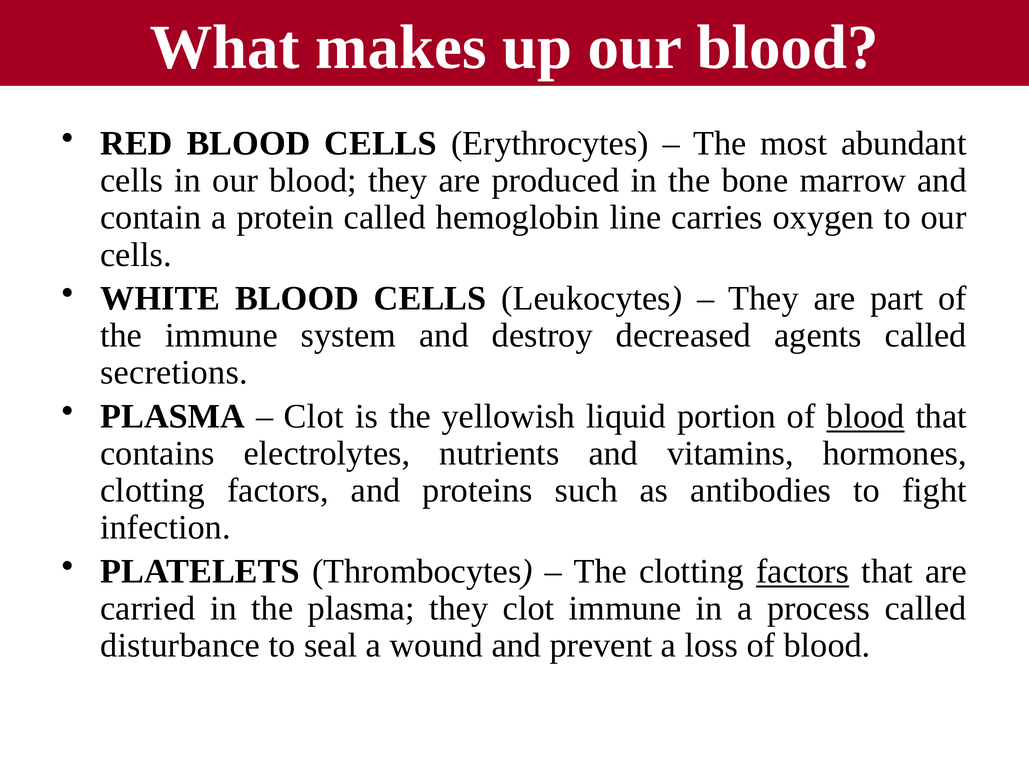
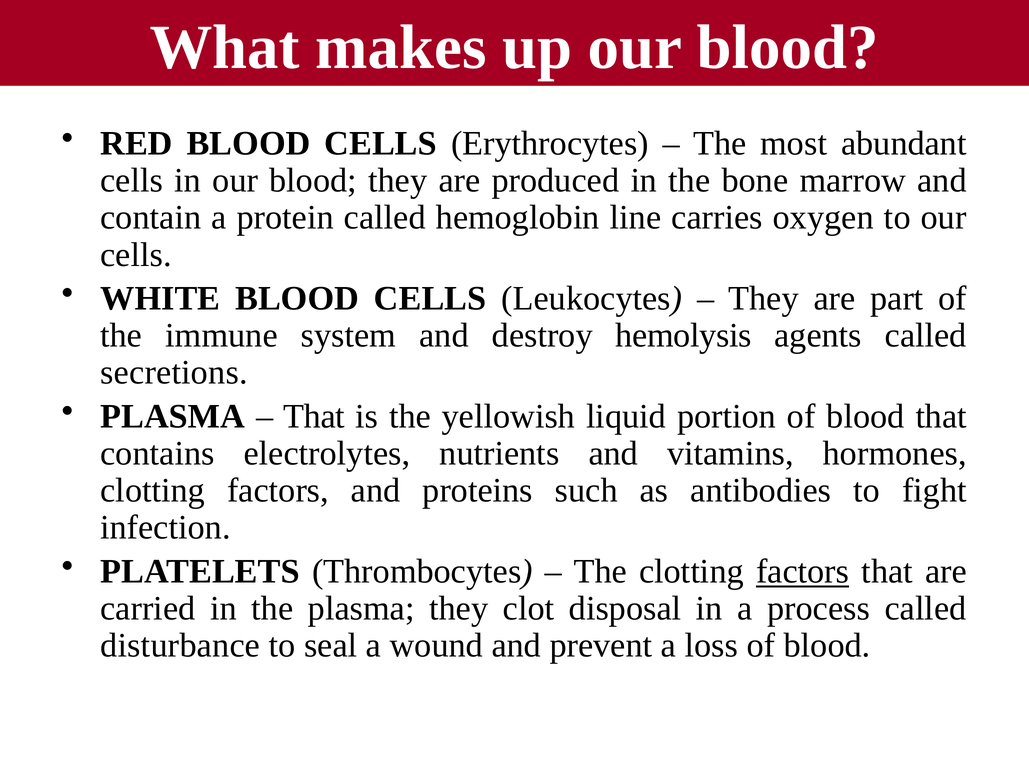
decreased: decreased -> hemolysis (684, 335)
Clot: Clot -> That (314, 416)
blood underline: present -> none (866, 416)
clot immune: immune -> disposal (625, 608)
